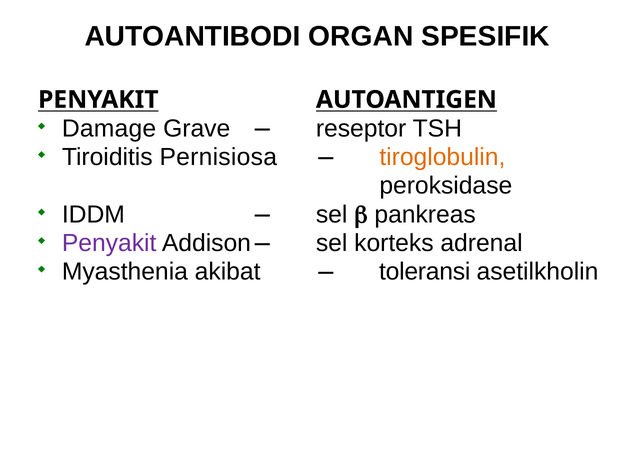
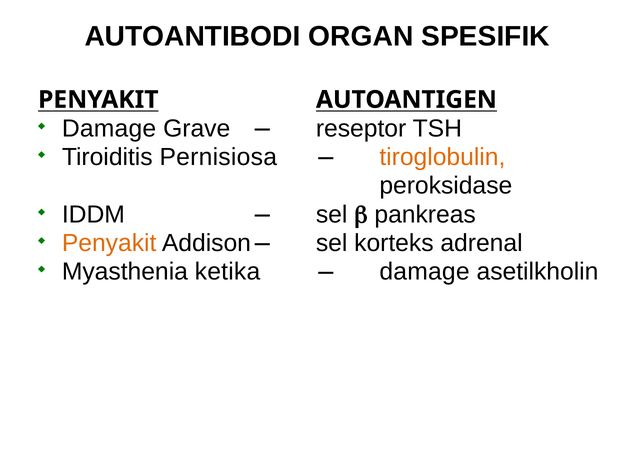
Penyakit colour: purple -> orange (109, 243)
akibat: akibat -> ketika (228, 272)
toleransi: toleransi -> damage (425, 272)
